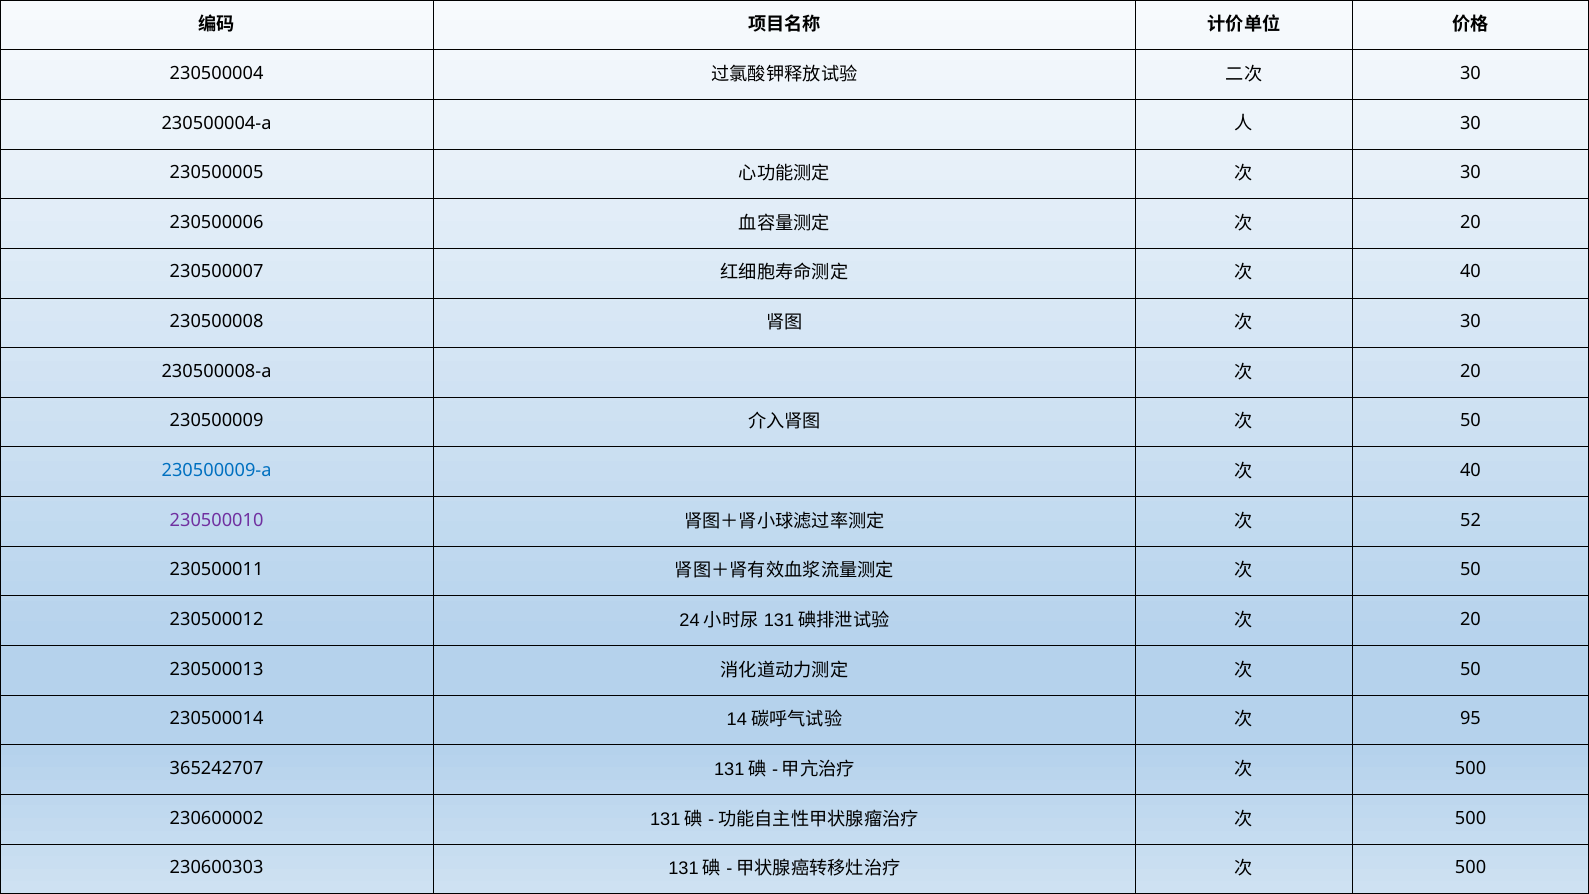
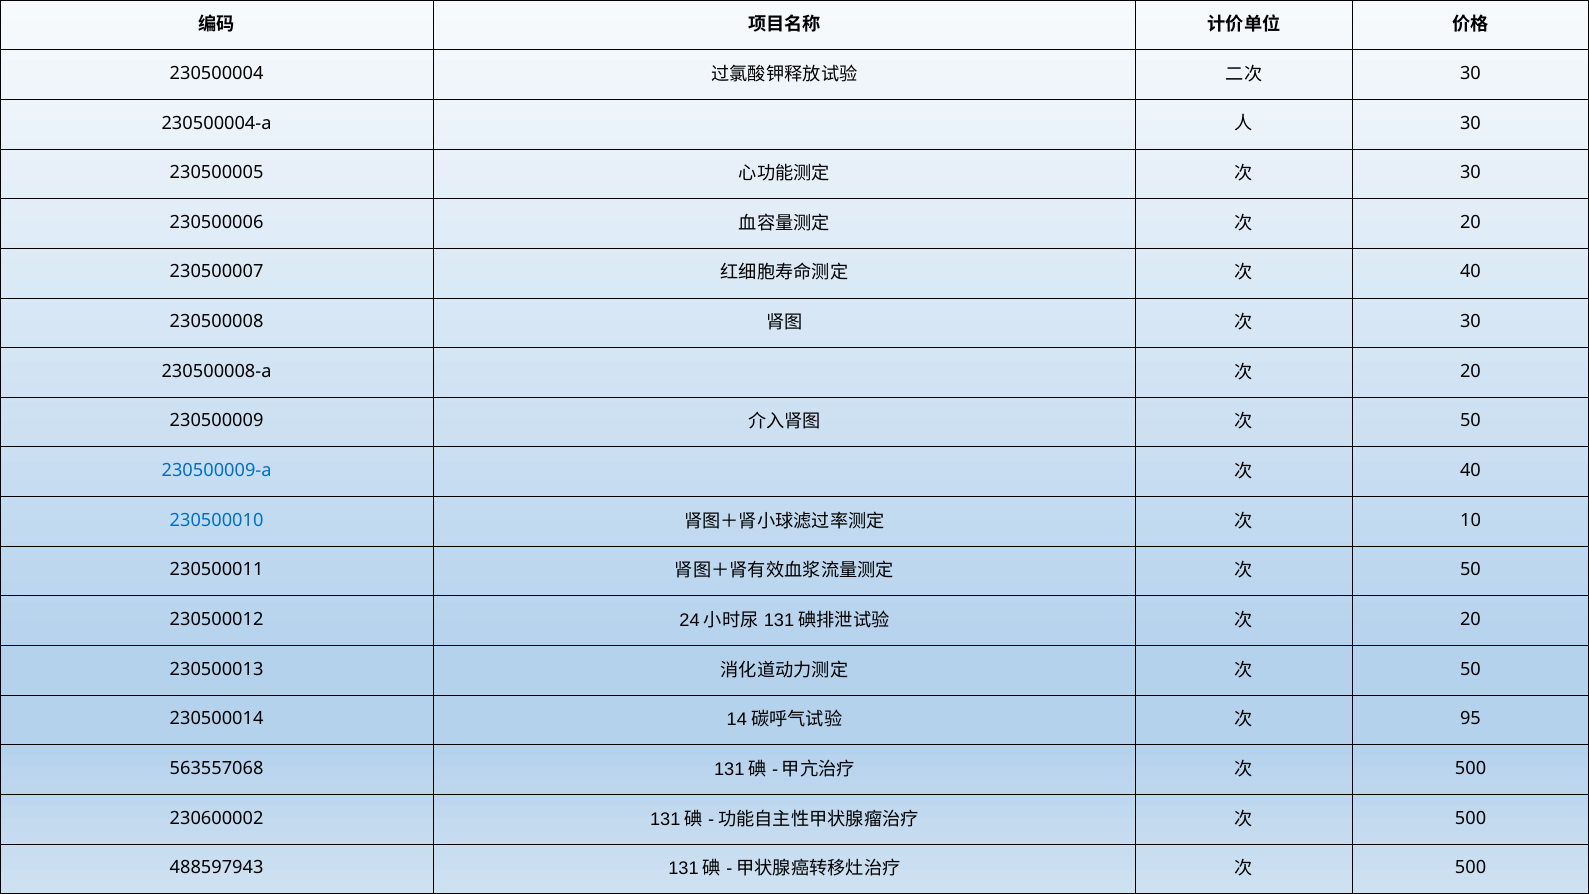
230500010 colour: purple -> blue (217, 520)
52: 52 -> 10 (1471, 520)
365242707: 365242707 -> 563557068 (217, 768)
230600303: 230600303 -> 488597943 (217, 868)
